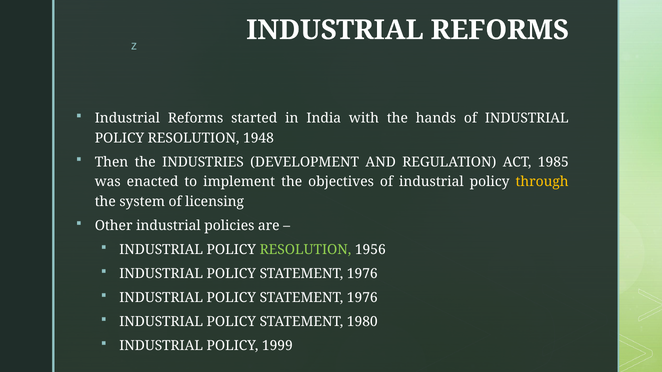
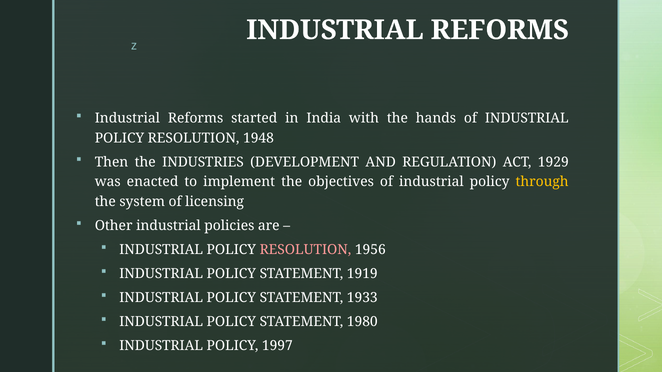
1985: 1985 -> 1929 (553, 162)
RESOLUTION colour: light green -> pink (305, 250)
1976: 1976 -> 1919 (362, 274)
1976: 1976 -> 1933 (362, 298)
1999: 1999 -> 1997 (277, 346)
